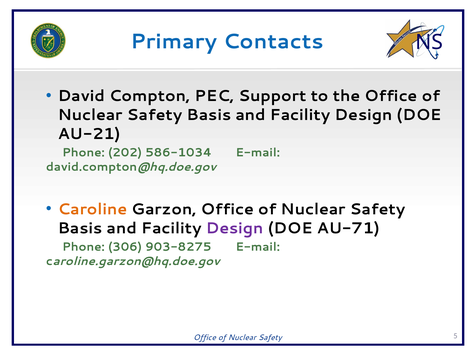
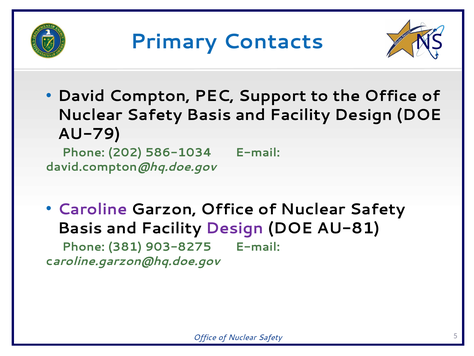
AU-21: AU-21 -> AU-79 (89, 134)
Caroline colour: orange -> purple (92, 209)
AU-71: AU-71 -> AU-81 (348, 228)
306: 306 -> 381 (125, 247)
